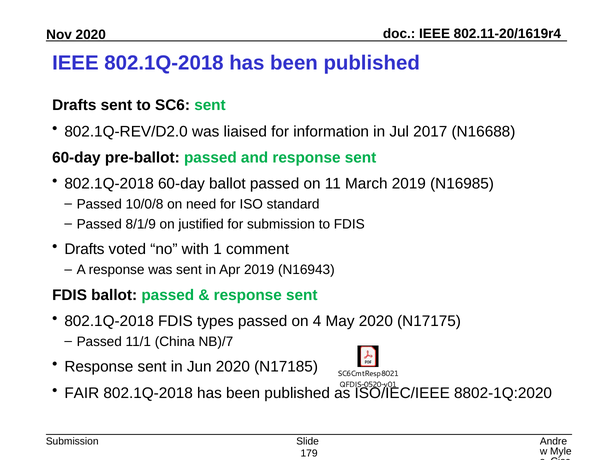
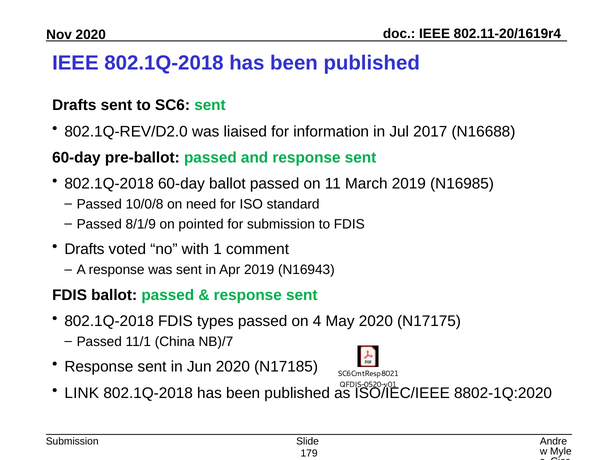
justified: justified -> pointed (201, 224)
FAIR: FAIR -> LINK (82, 393)
